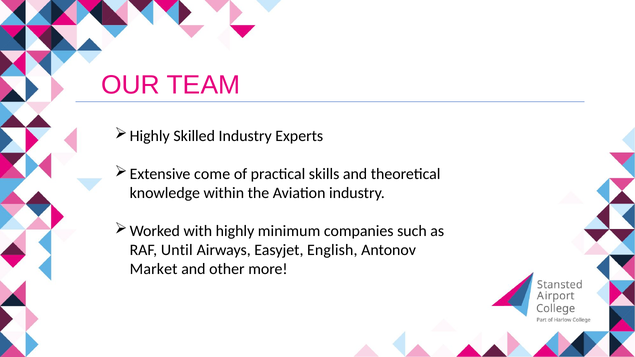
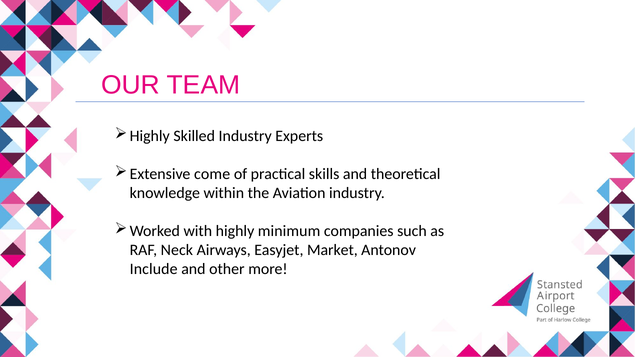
Until: Until -> Neck (177, 250)
English: English -> Market (332, 250)
Market: Market -> Include (154, 269)
